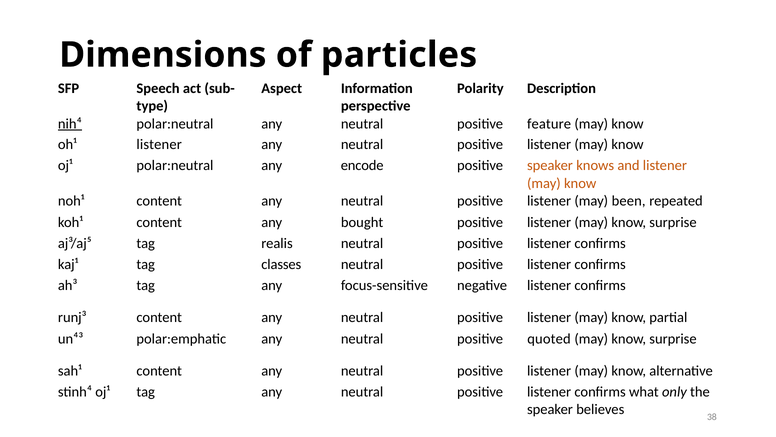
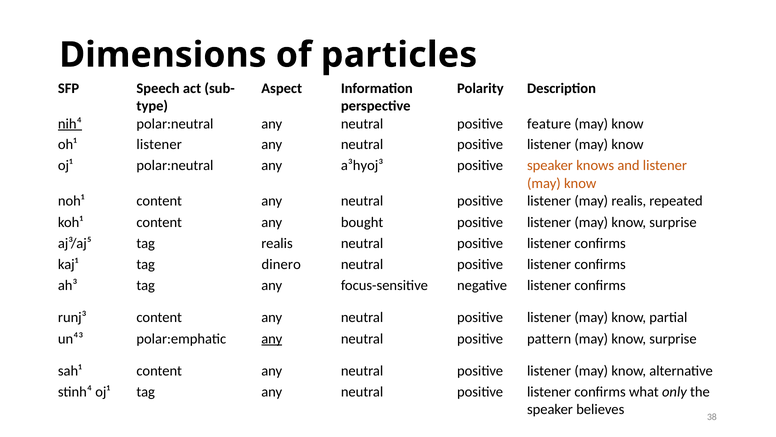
encode: encode -> a³hyoj³ (362, 165)
may been: been -> realis (629, 201)
classes: classes -> dinero (281, 264)
any underline: none -> present (272, 338)
quoted: quoted -> pattern (549, 338)
